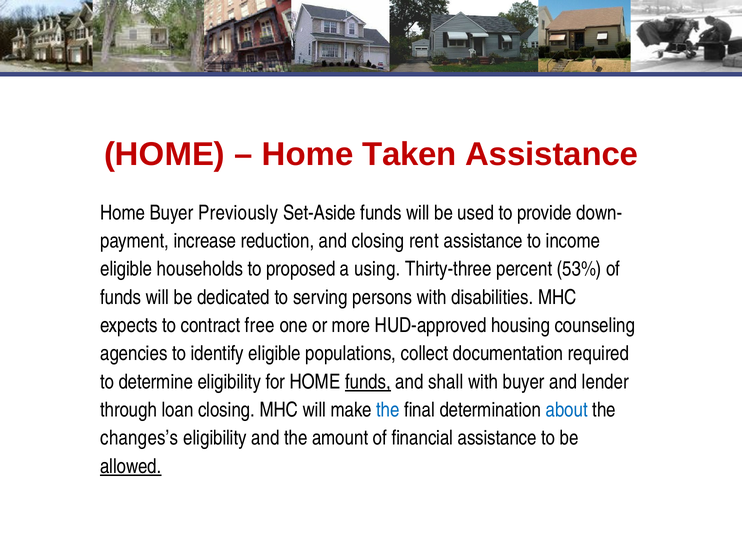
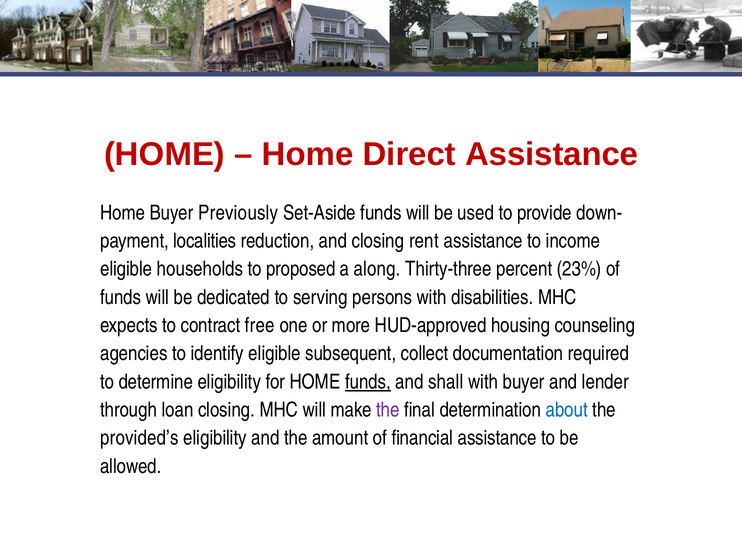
Taken: Taken -> Direct (409, 155)
increase: increase -> localities (205, 241)
using: using -> along (377, 269)
53%: 53% -> 23% (579, 269)
populations: populations -> subsequent (351, 354)
the colour: blue -> purple (388, 410)
changes’s: changes’s -> provided’s (139, 439)
allowed underline: present -> none (131, 467)
